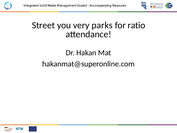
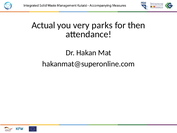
Street: Street -> Actual (43, 25)
ratio: ratio -> then (136, 25)
